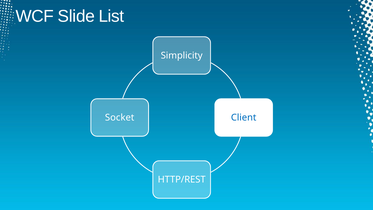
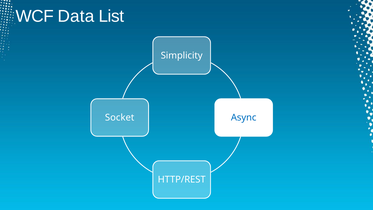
Slide: Slide -> Data (76, 16)
Client: Client -> Async (244, 117)
